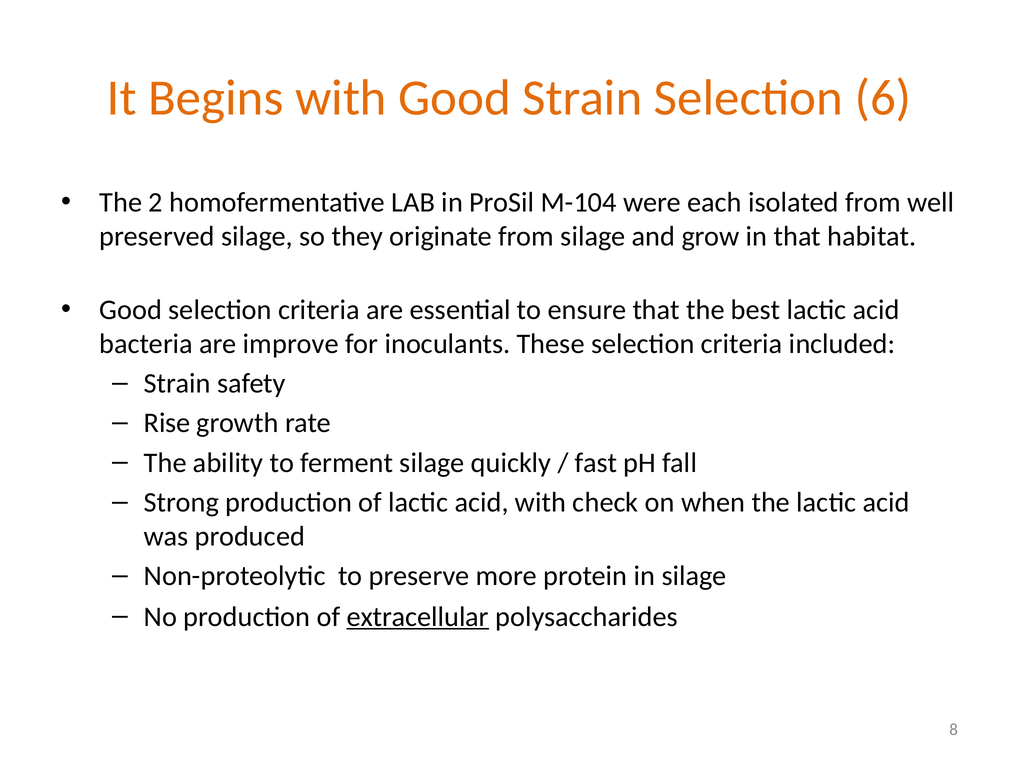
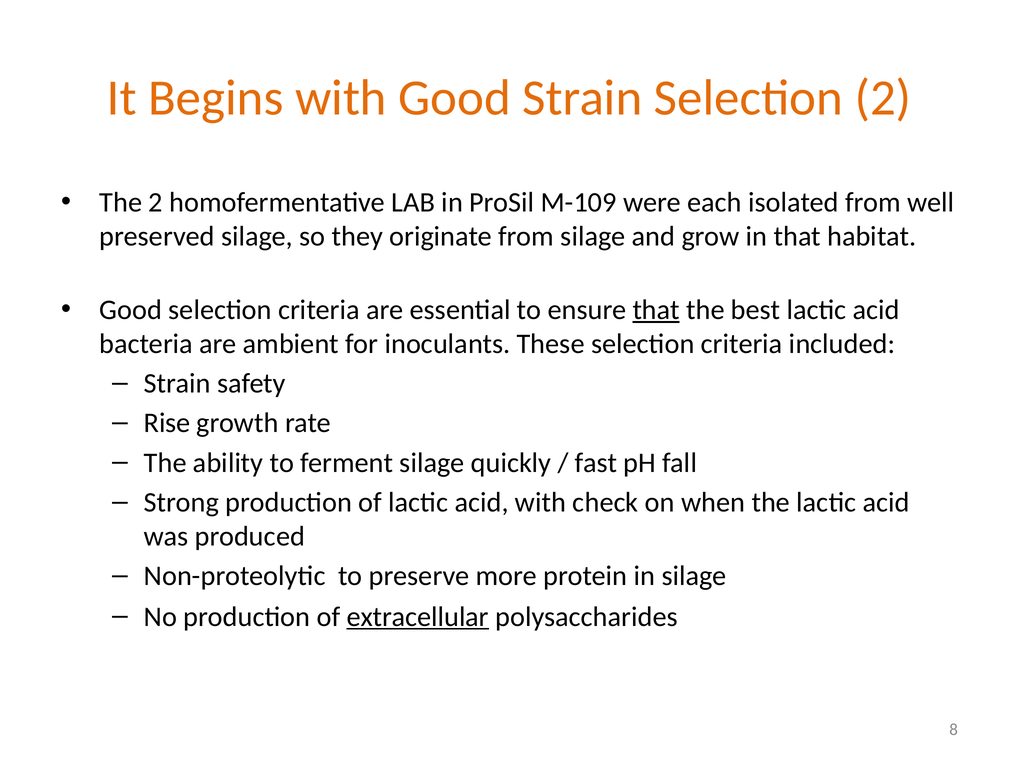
Selection 6: 6 -> 2 (883, 98)
M-104: M-104 -> M-109 (579, 202)
that underline: none -> present (656, 310)
improve: improve -> ambient (291, 344)
